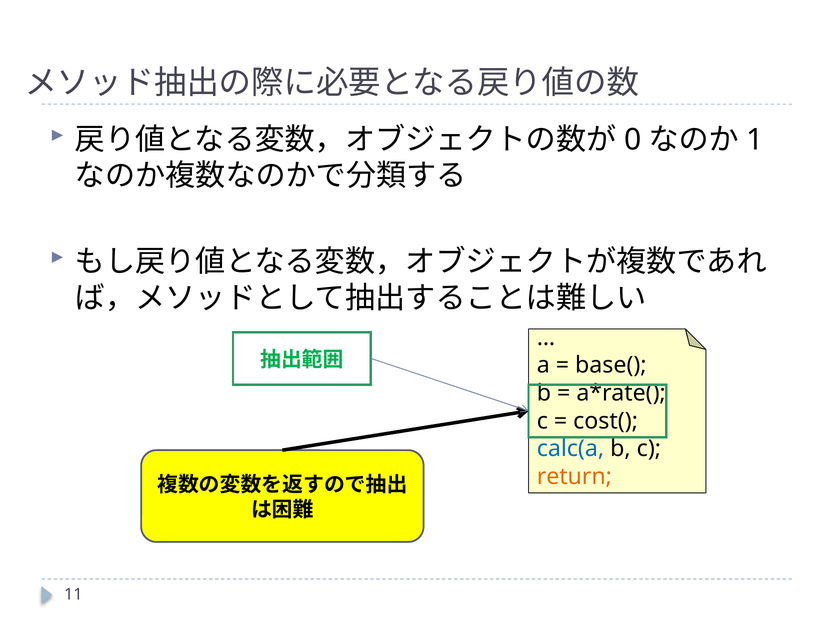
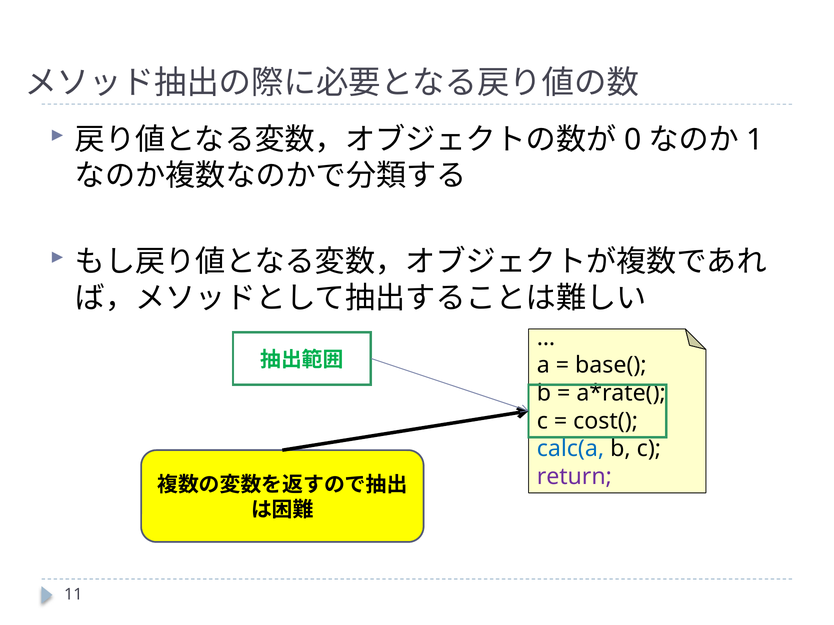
return colour: orange -> purple (574, 477)
